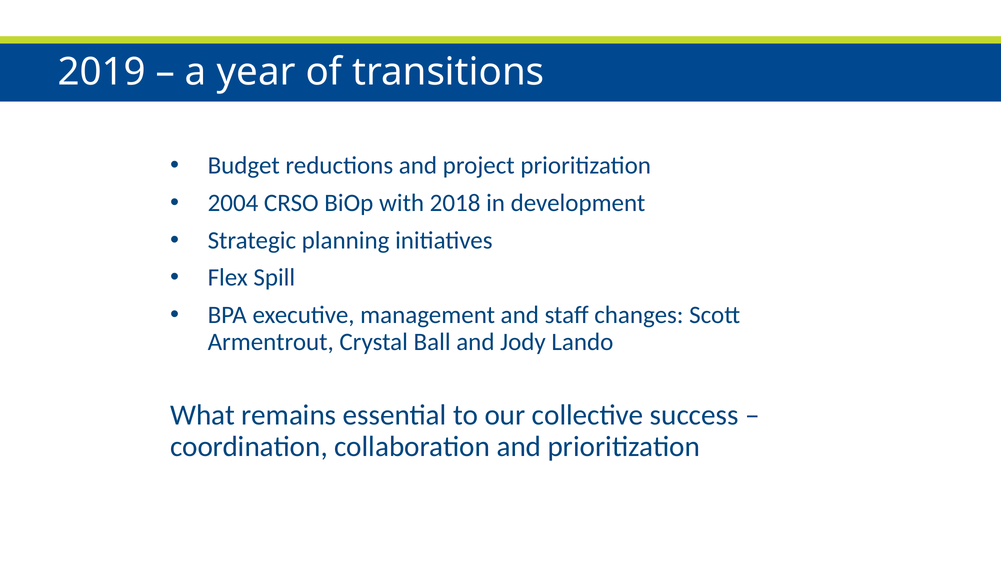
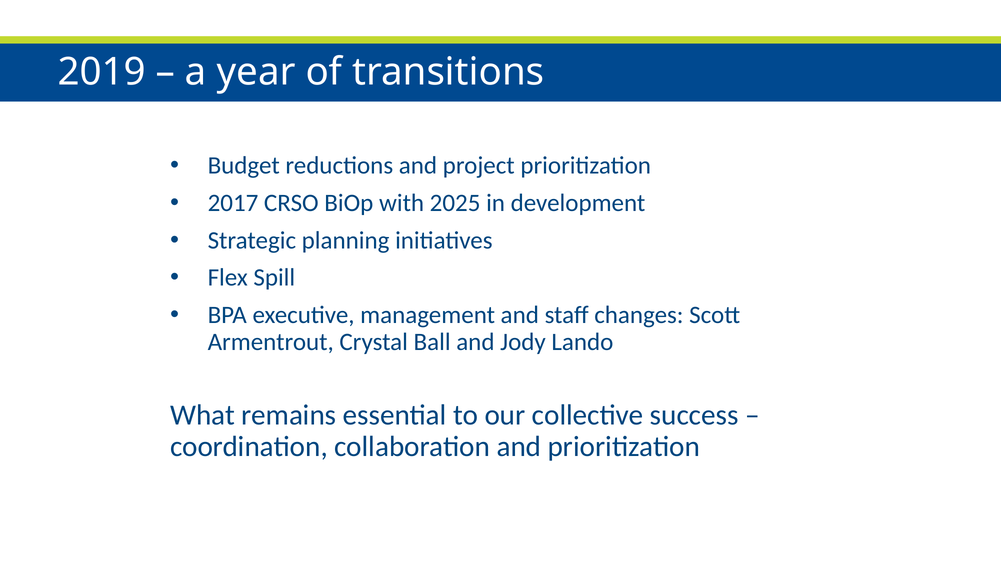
2004: 2004 -> 2017 (233, 203)
2018: 2018 -> 2025 (455, 203)
